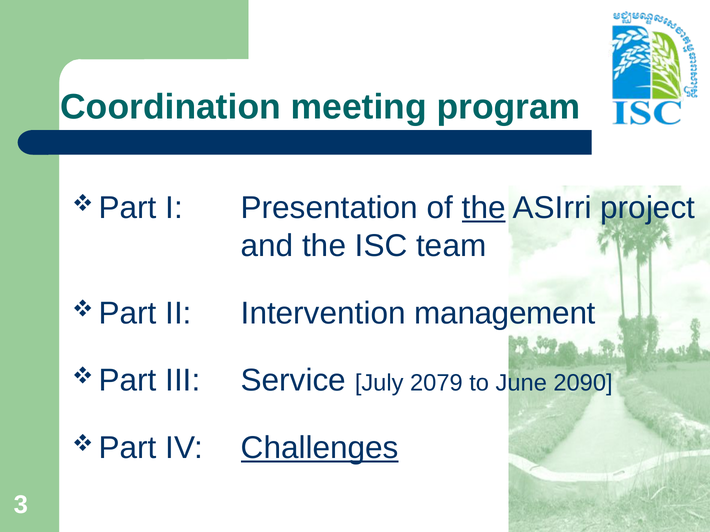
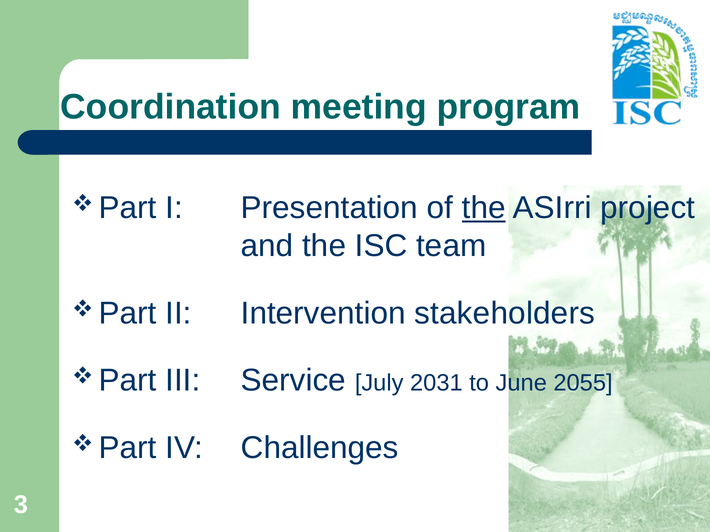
management: management -> stakeholders (505, 313)
2079: 2079 -> 2031 (436, 383)
2090: 2090 -> 2055 (583, 383)
Challenges underline: present -> none (320, 448)
